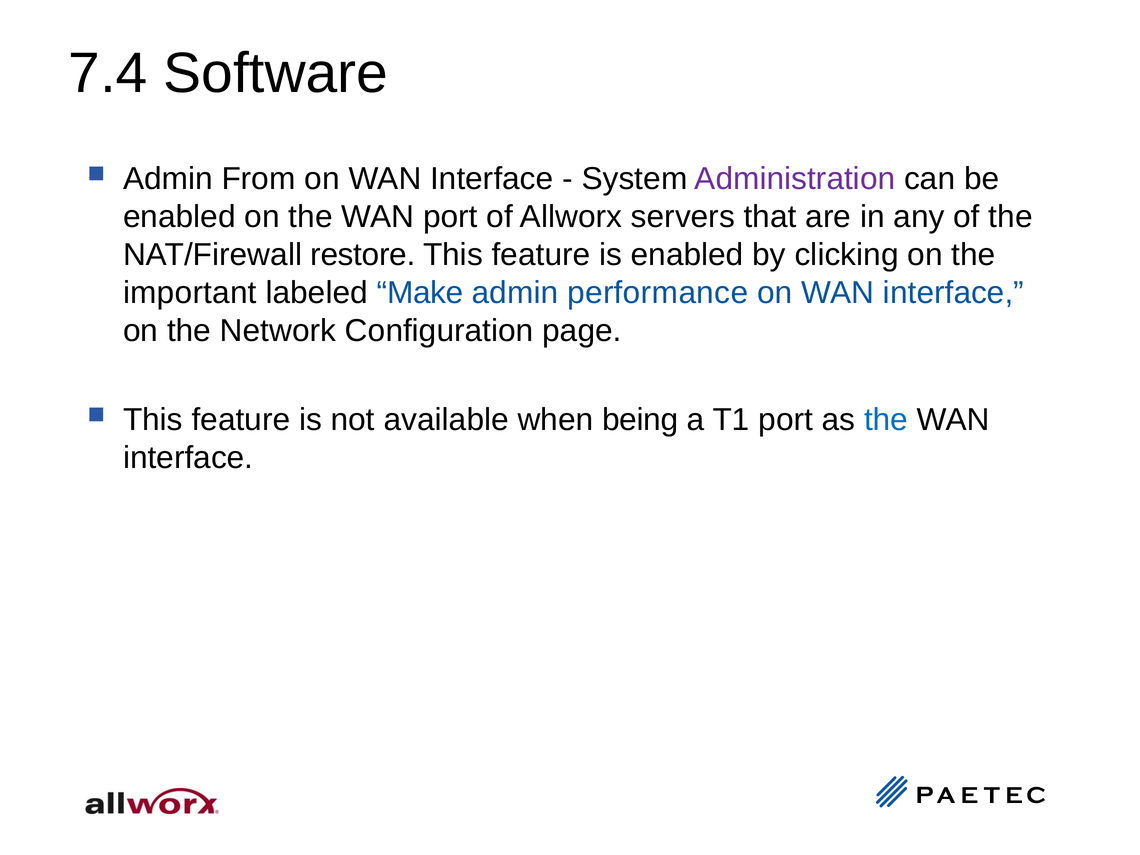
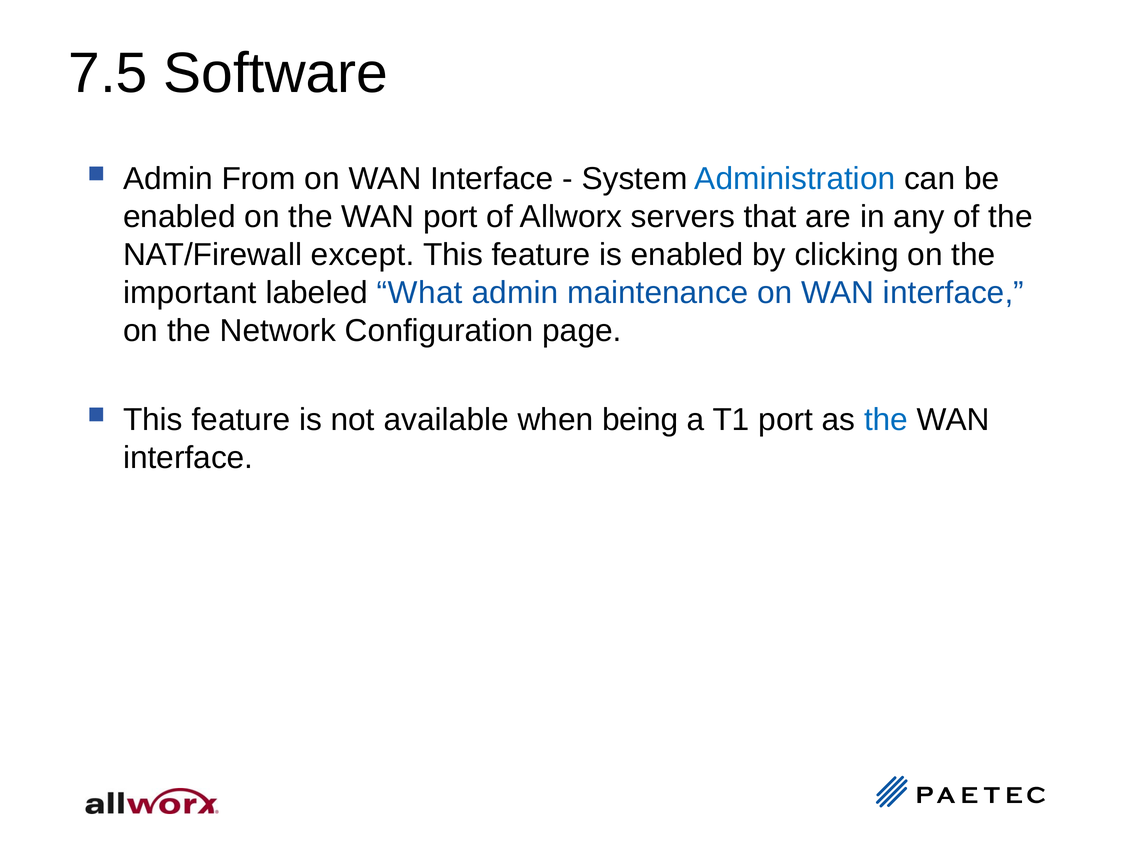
7.4: 7.4 -> 7.5 (108, 73)
Administration colour: purple -> blue (795, 179)
restore: restore -> except (363, 255)
Make: Make -> What (420, 293)
performance: performance -> maintenance (658, 293)
